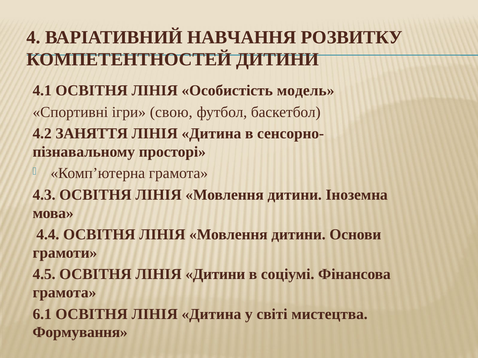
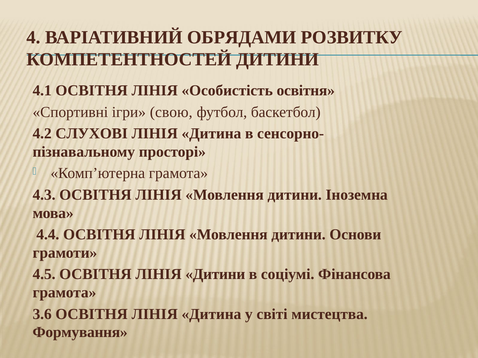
НАВЧАННЯ: НАВЧАННЯ -> ОБРЯДАМИ (242, 37)
Особистість модель: модель -> освітня (306, 91)
ЗАНЯТТЯ: ЗАНЯТТЯ -> СЛУХОВІ (92, 134)
6.1: 6.1 -> 3.6 (42, 314)
